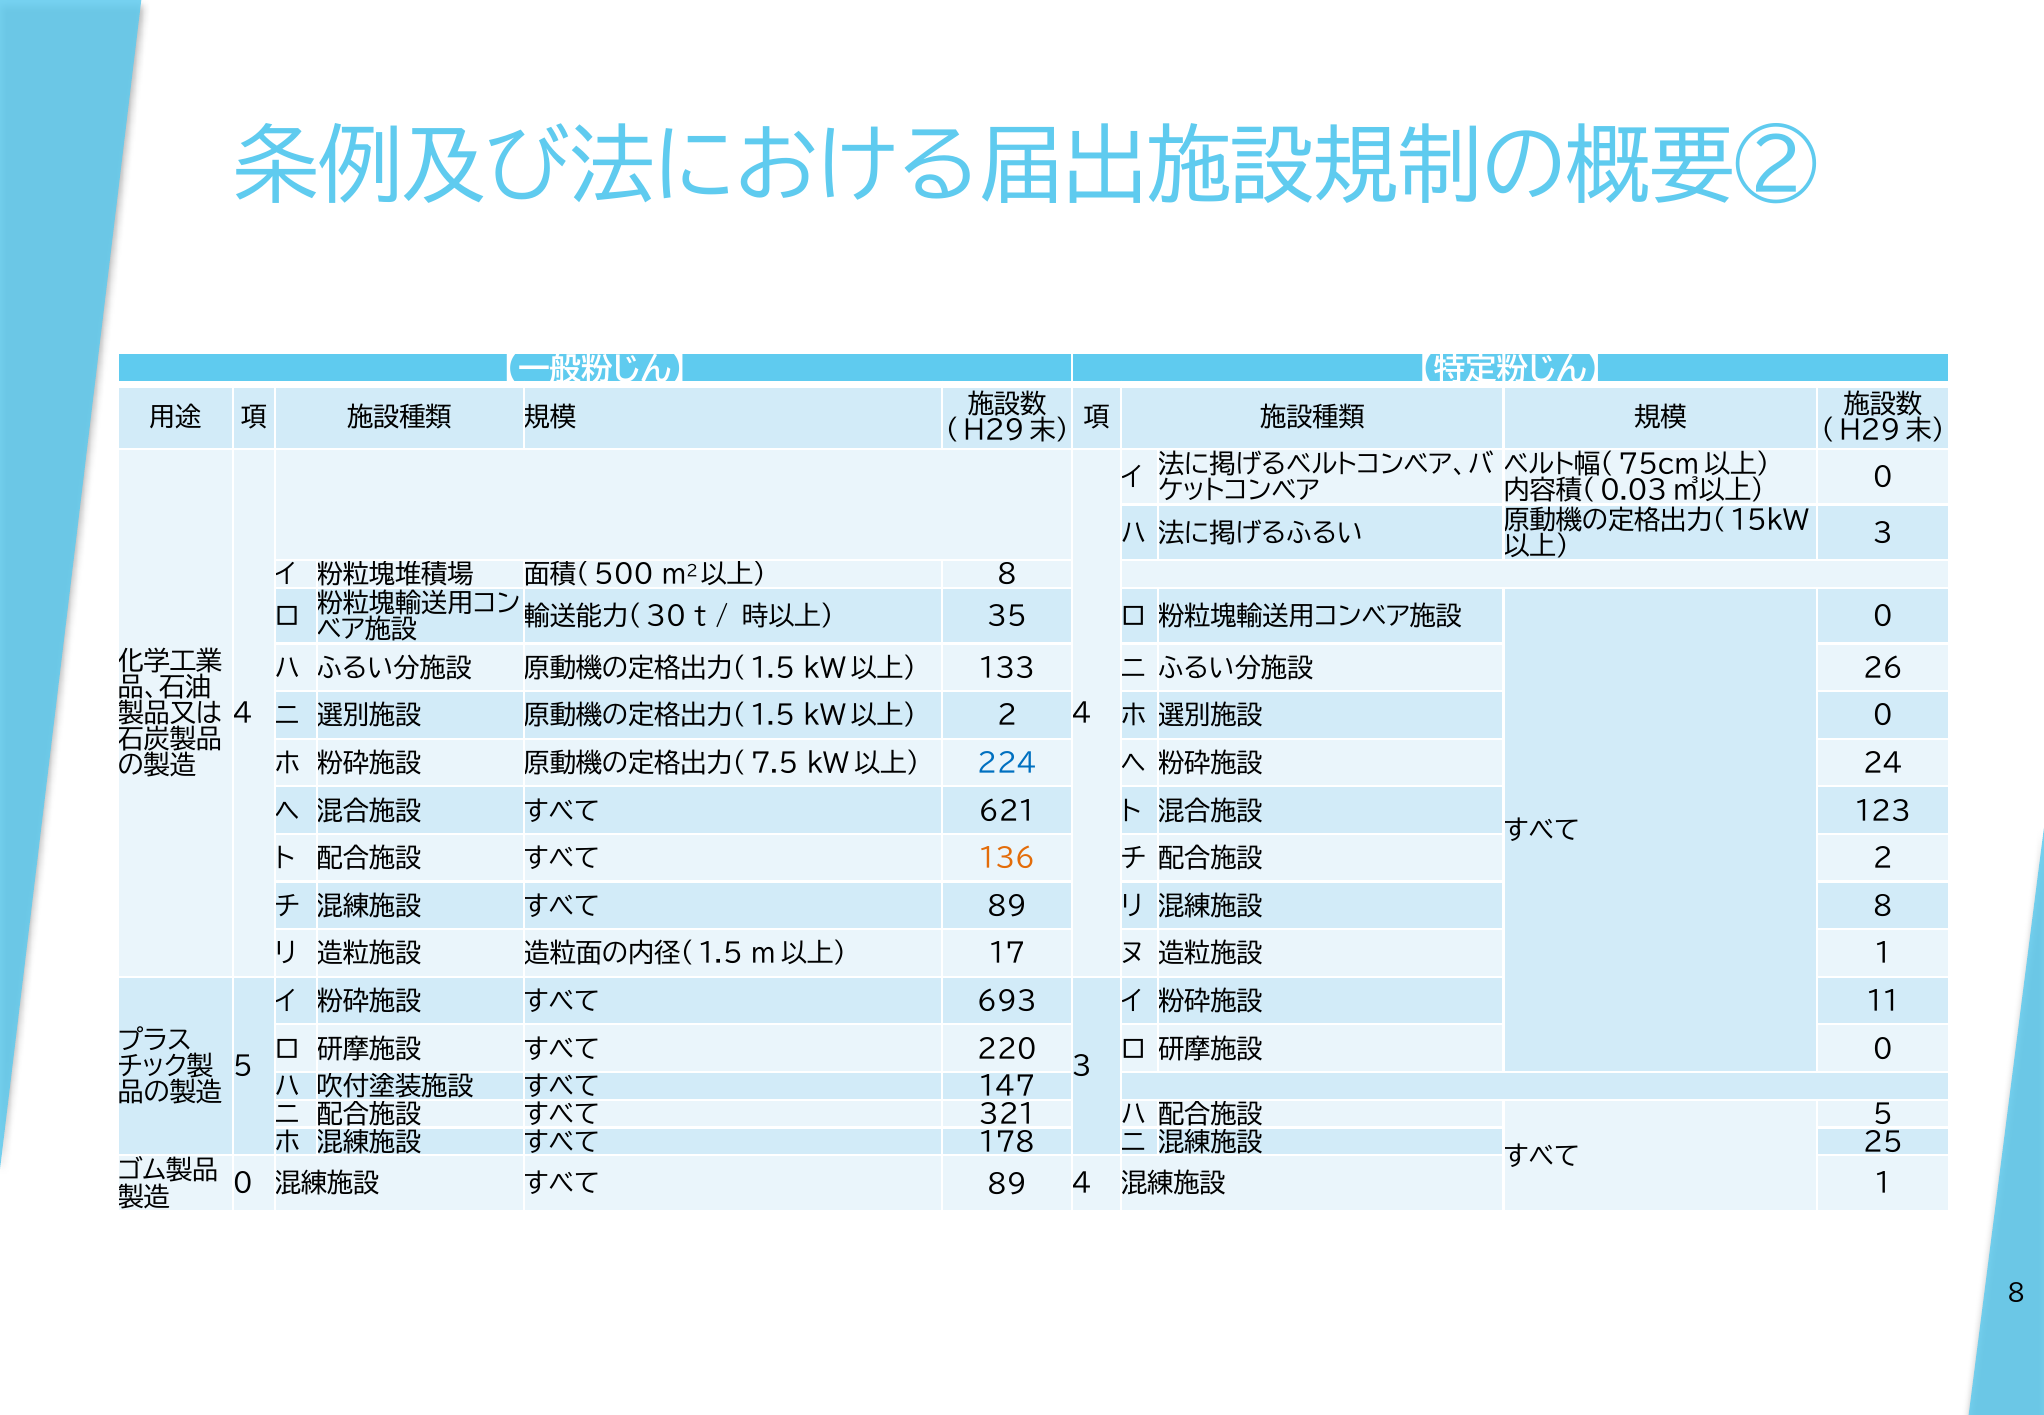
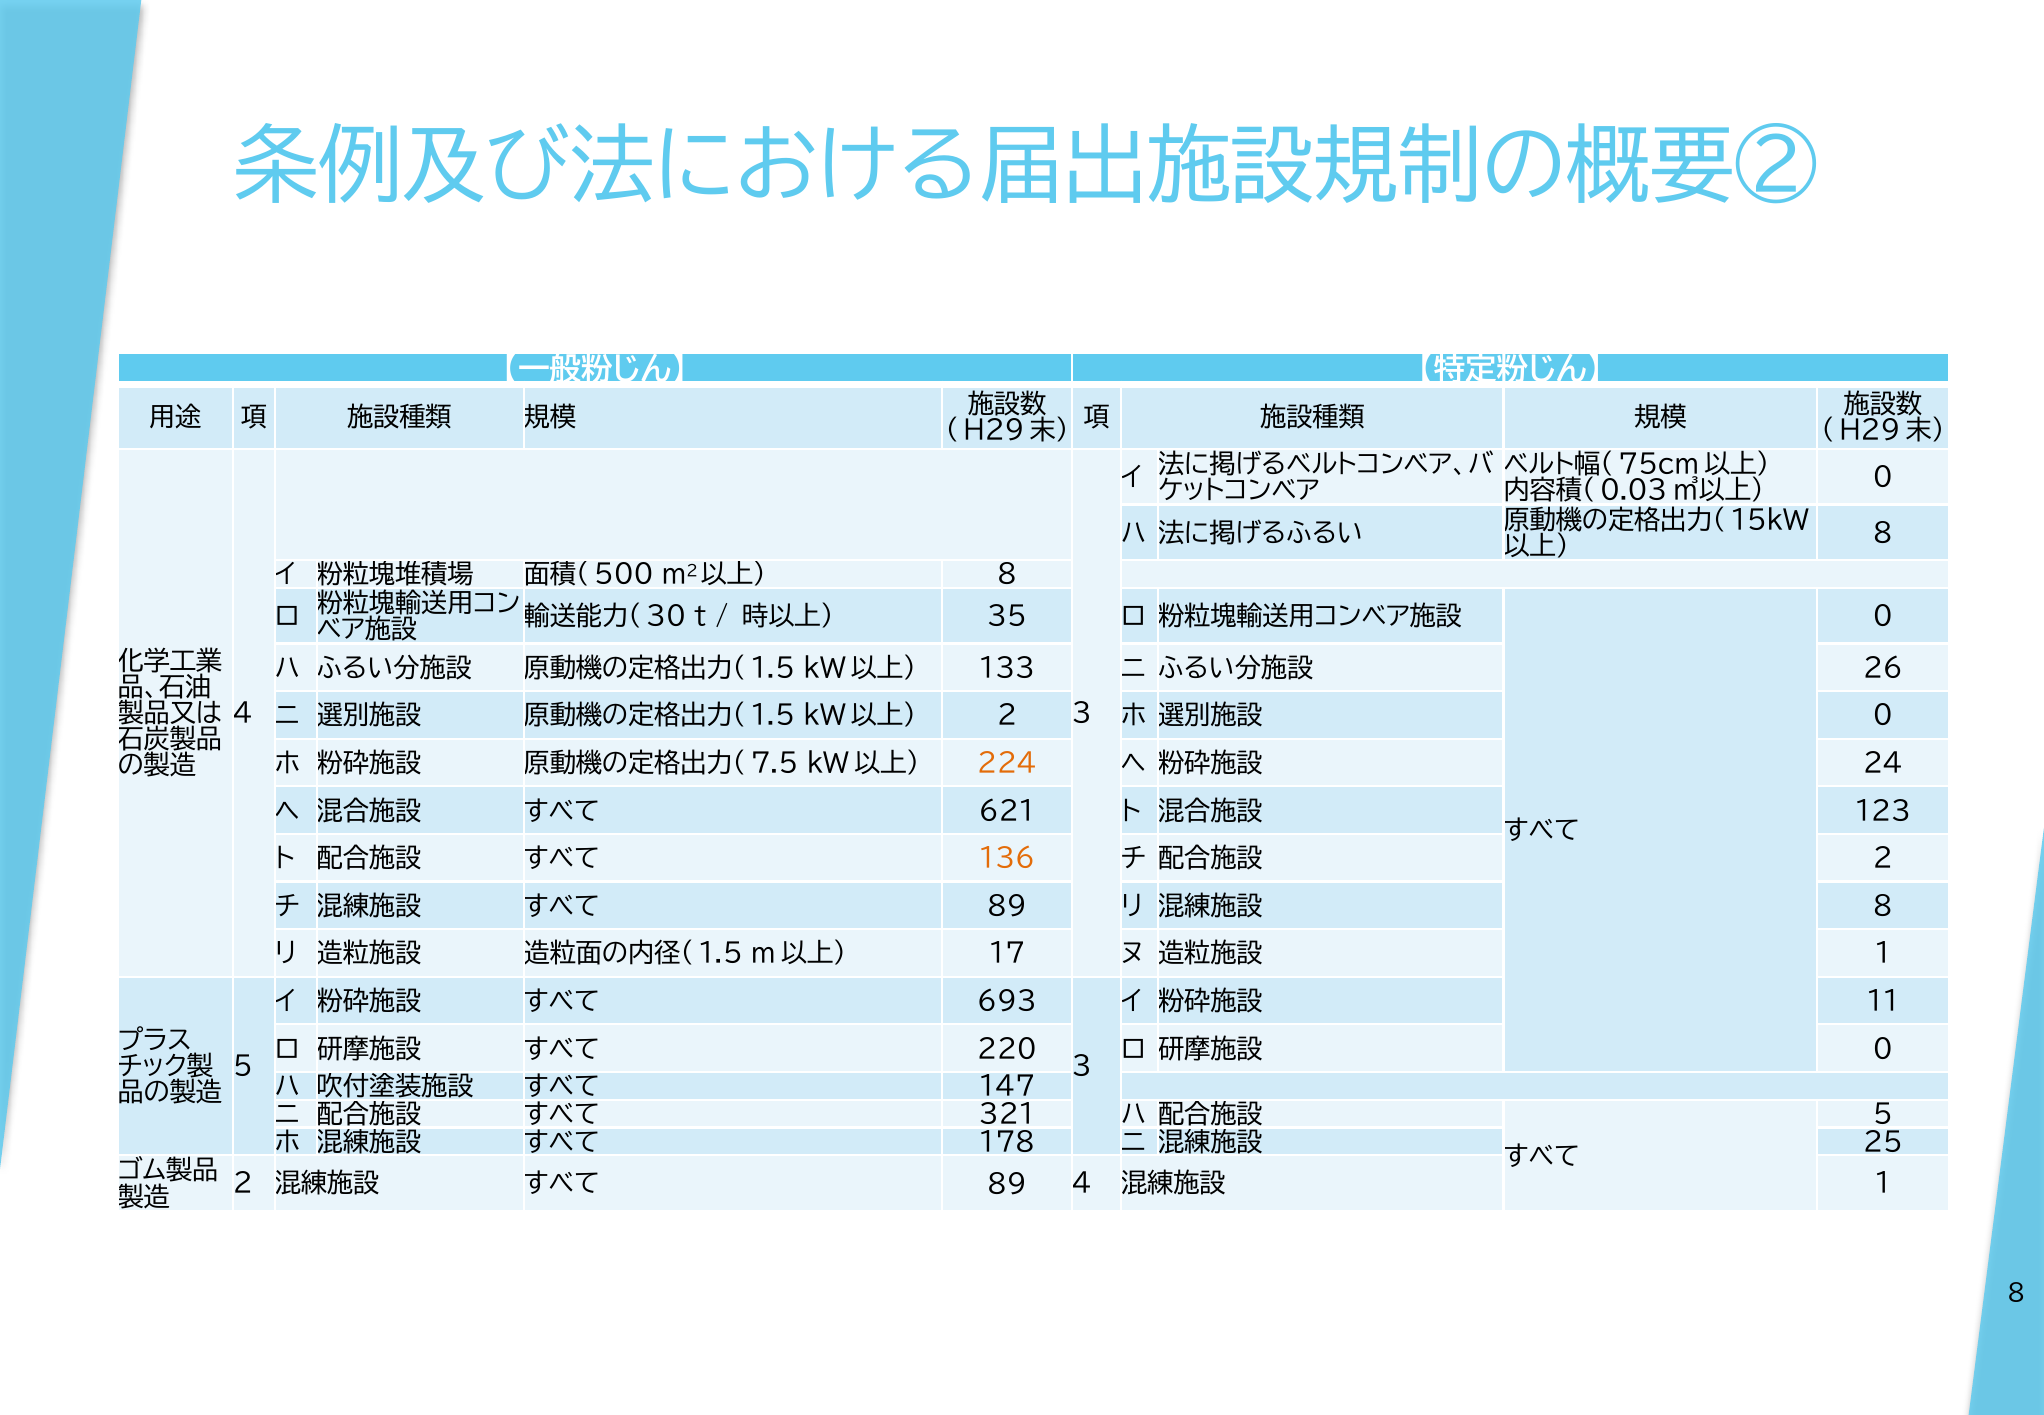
3: 3 -> 8 (1883, 534)
4 4: 4 -> 3 (1082, 714)
224 colour: blue -> orange (1007, 764)
0: 0 -> 2 (243, 1184)
